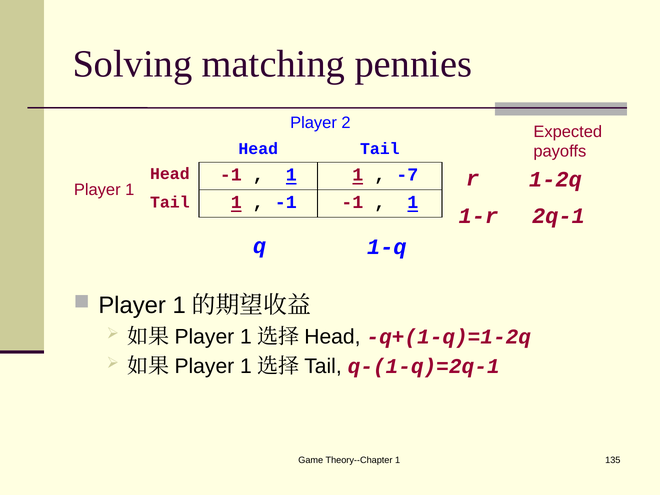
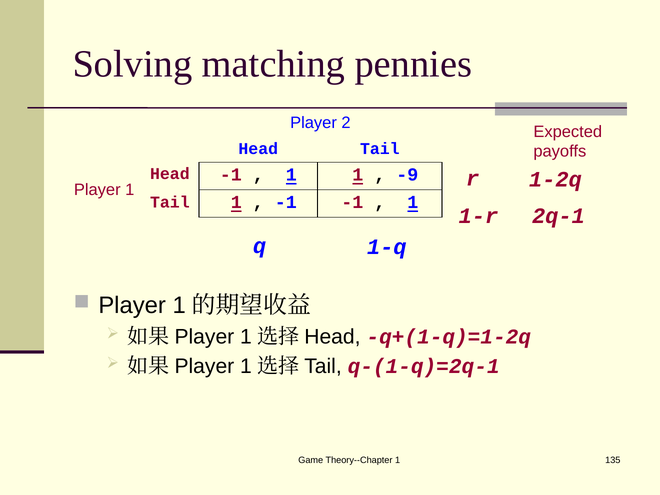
-7: -7 -> -9 (407, 175)
